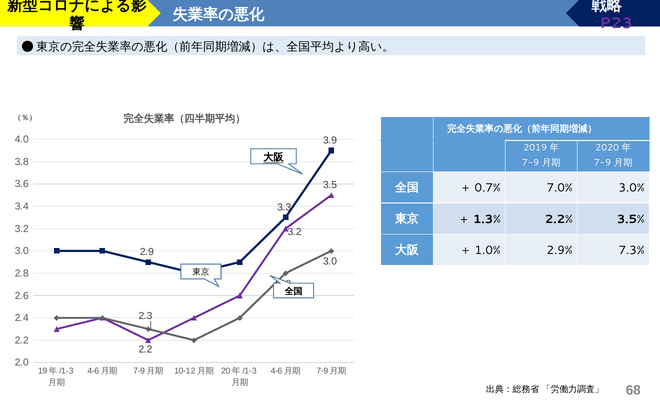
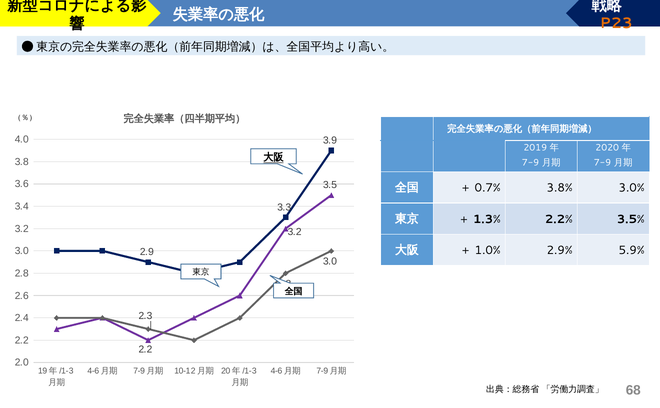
P23 colour: purple -> orange (616, 23)
7.0%: 7.0% -> 3.8% (560, 188)
7.3%: 7.3% -> 5.9% (632, 250)
